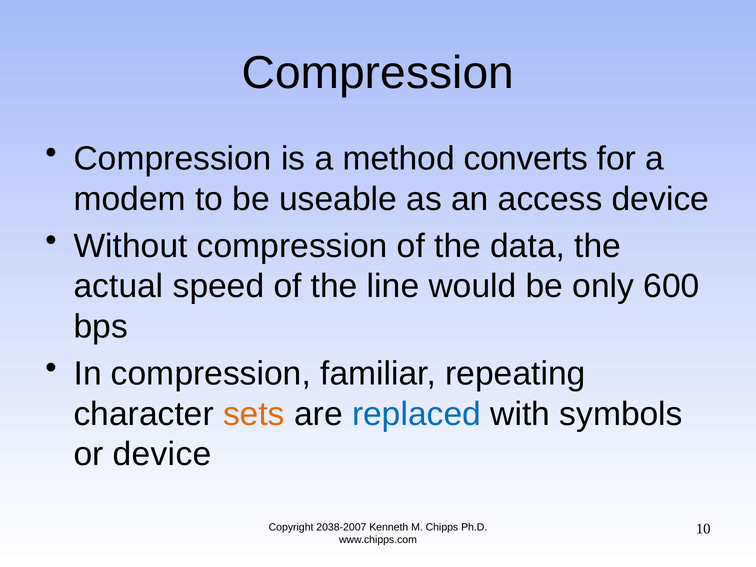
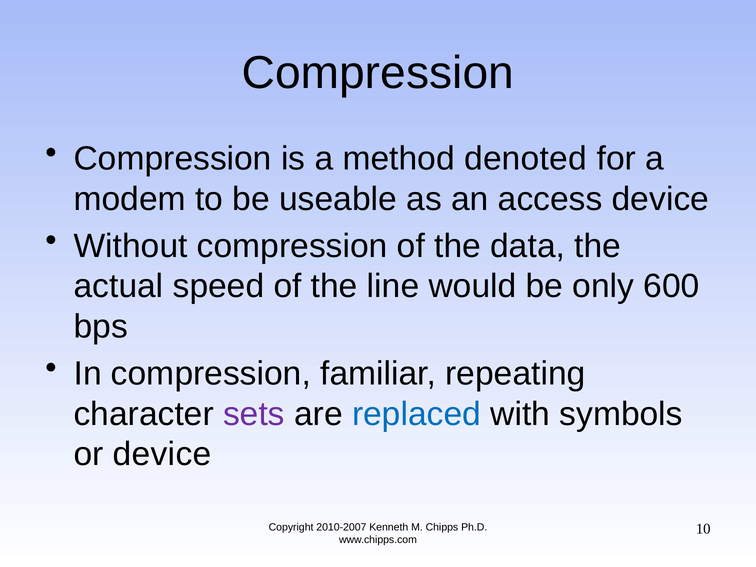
converts: converts -> denoted (526, 159)
sets colour: orange -> purple (254, 414)
2038-2007: 2038-2007 -> 2010-2007 (341, 527)
